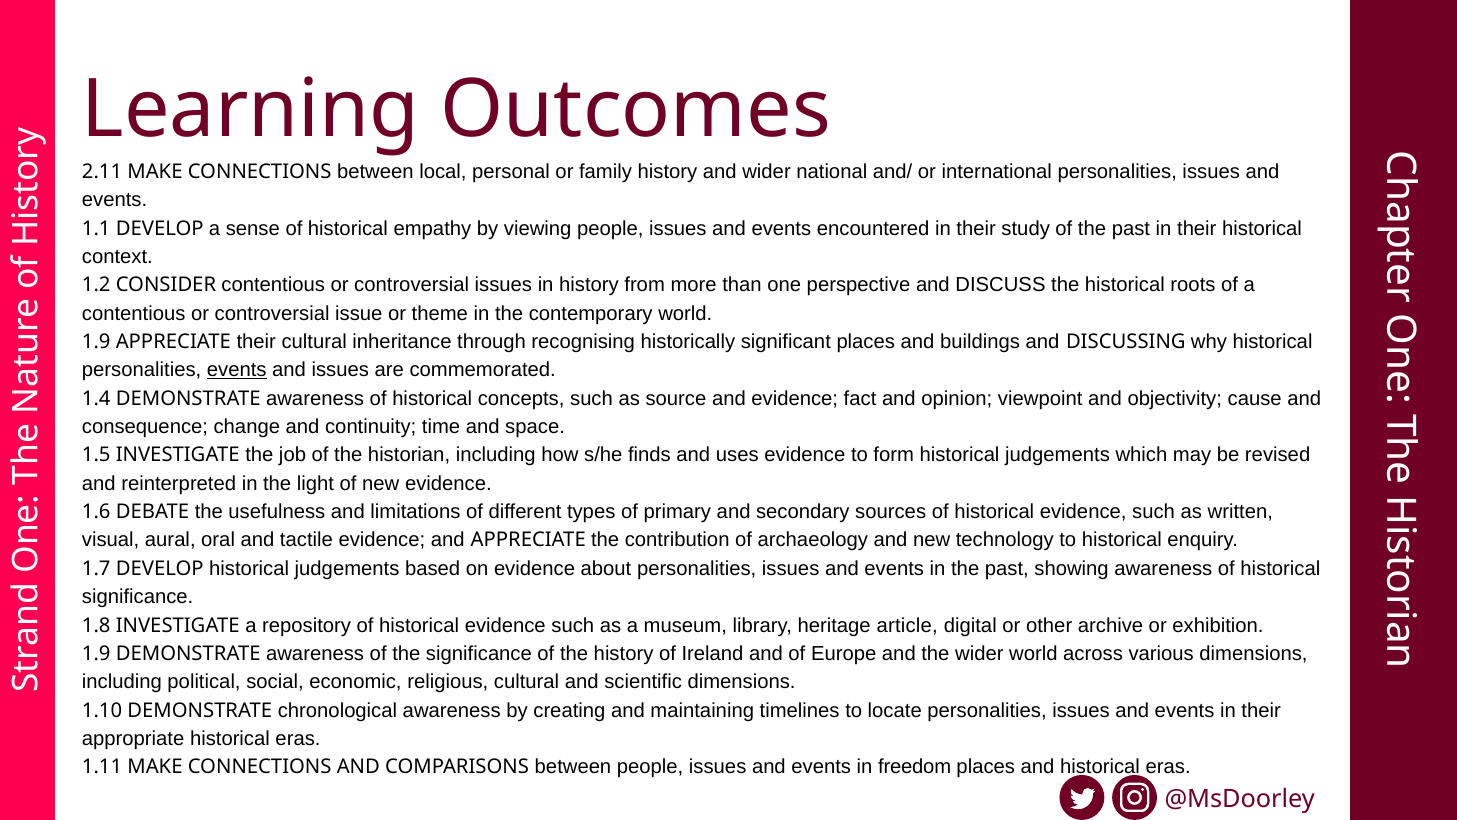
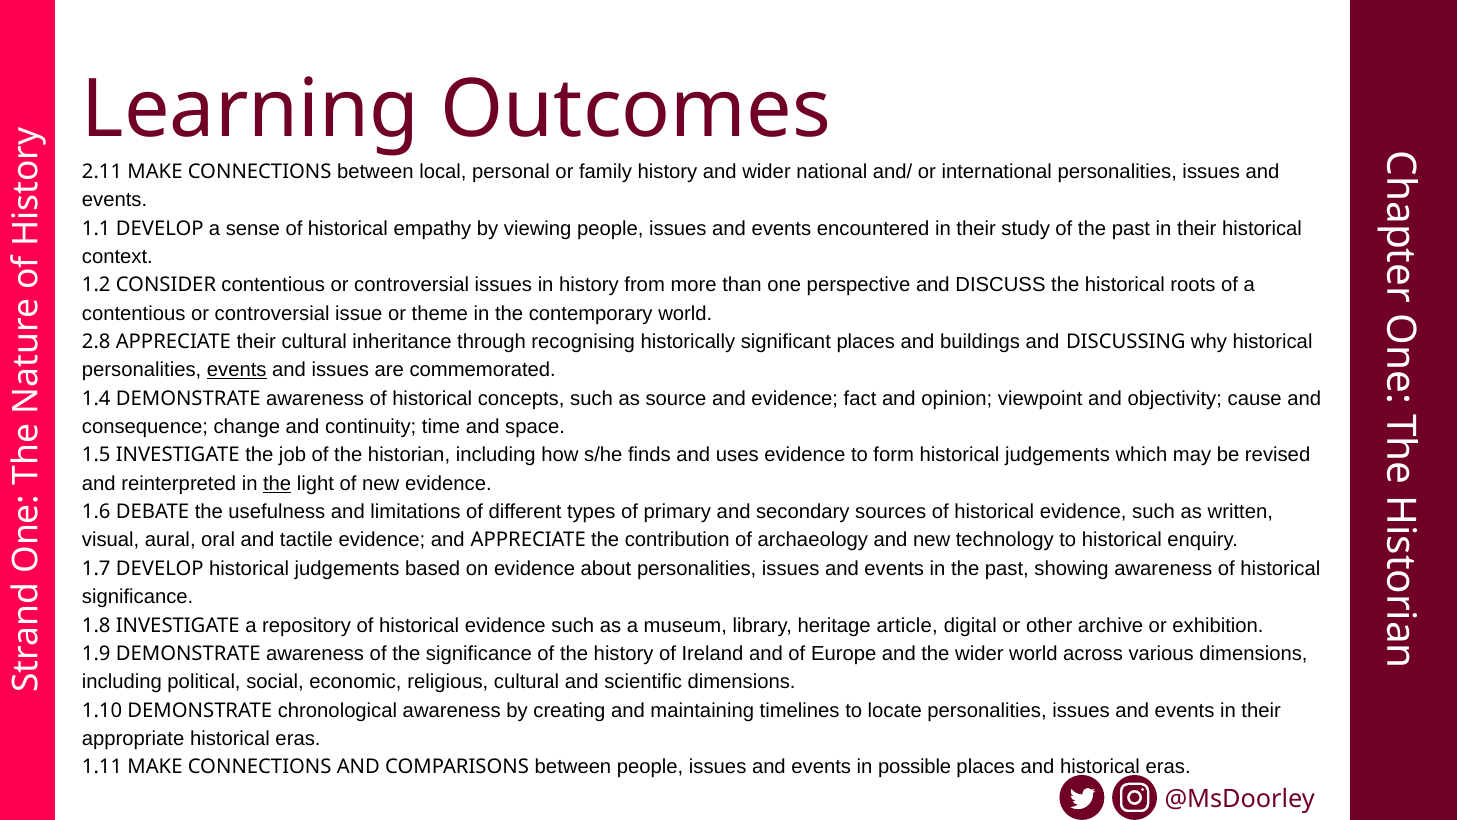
1.9: 1.9 -> 2.8 (96, 342)
the underline: none -> present (277, 483)
freedom: freedom -> possible (915, 767)
